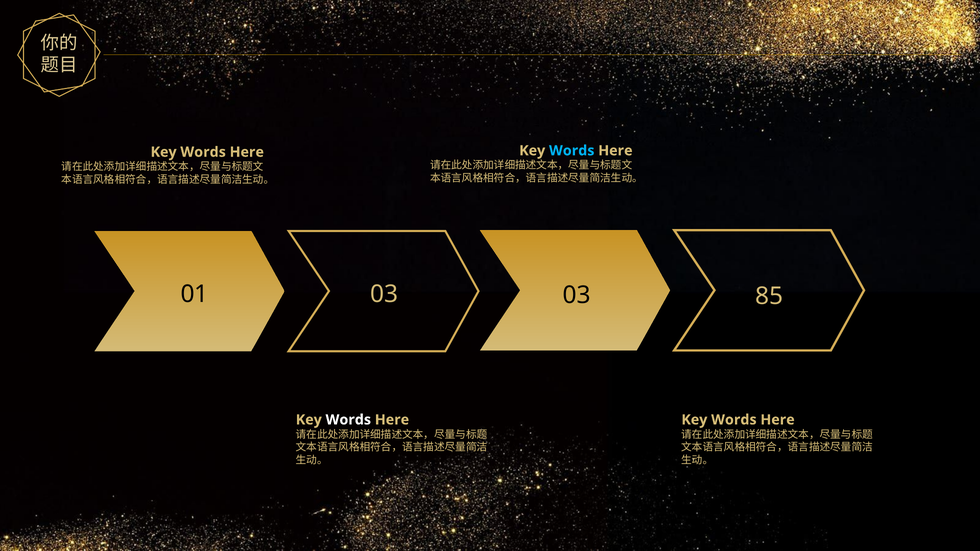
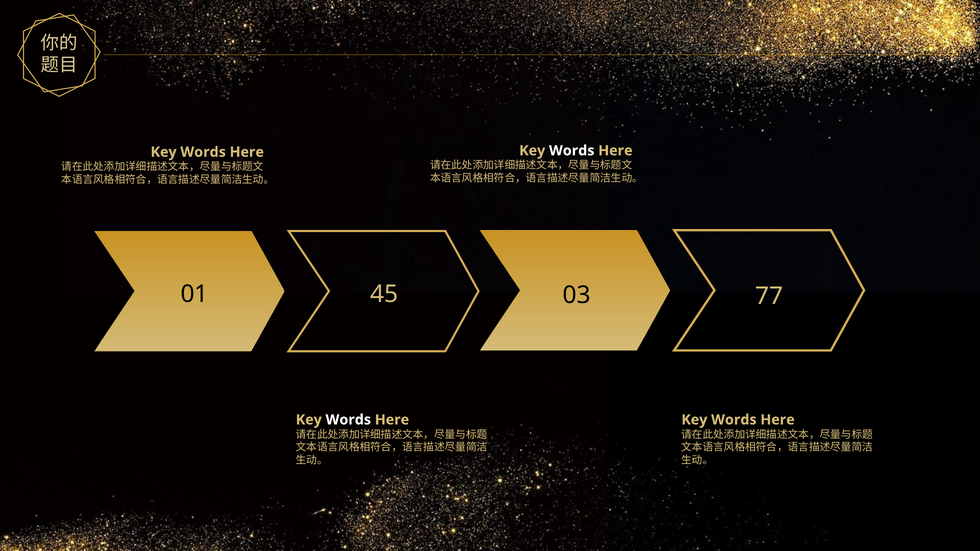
Words colour: light blue -> white (572, 151)
01 03: 03 -> 45 (384, 294)
85: 85 -> 77 (769, 296)
